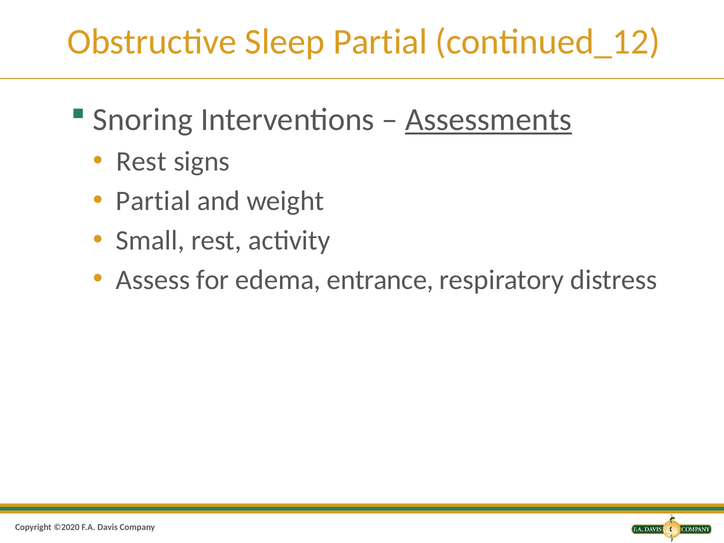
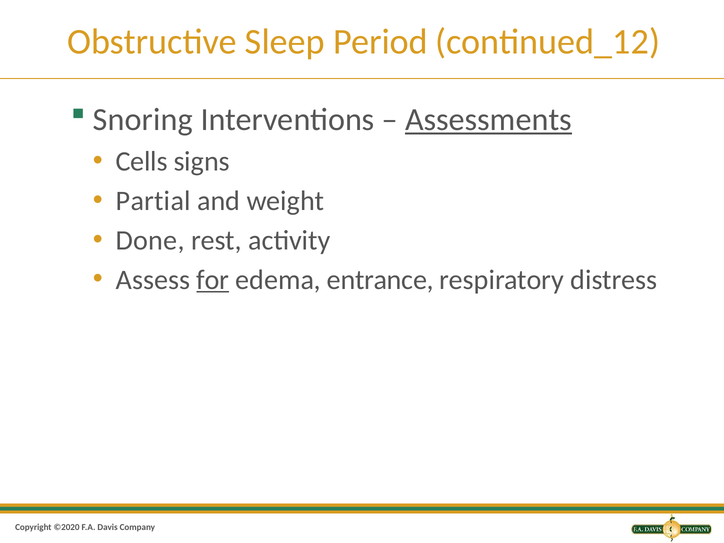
Sleep Partial: Partial -> Period (380, 42)
Rest: Rest -> Cells (142, 161)
Small: Small -> Done (150, 240)
for underline: none -> present (213, 280)
